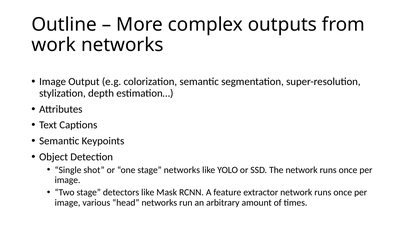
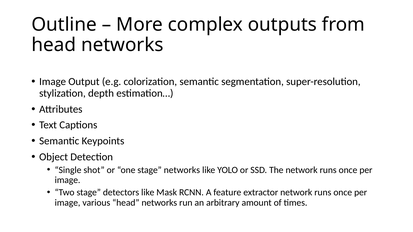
work: work -> head (54, 45)
